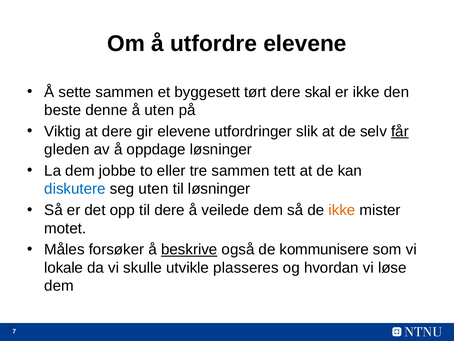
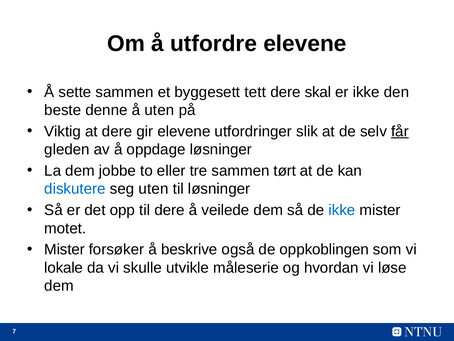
tørt: tørt -> tett (255, 92)
tett: tett -> tørt (285, 171)
ikke colour: orange -> blue (342, 210)
Måles: Måles -> Mister (65, 249)
beskrive underline: present -> none (189, 249)
kommunisere: kommunisere -> oppkoblingen (324, 249)
plasseres: plasseres -> måleserie (246, 267)
